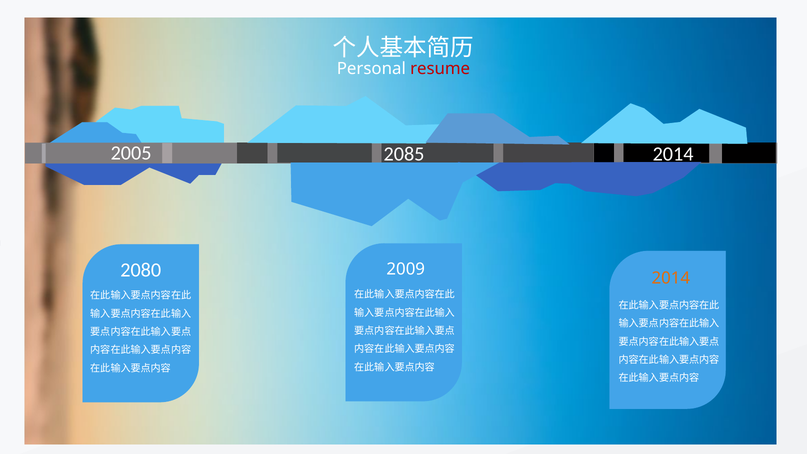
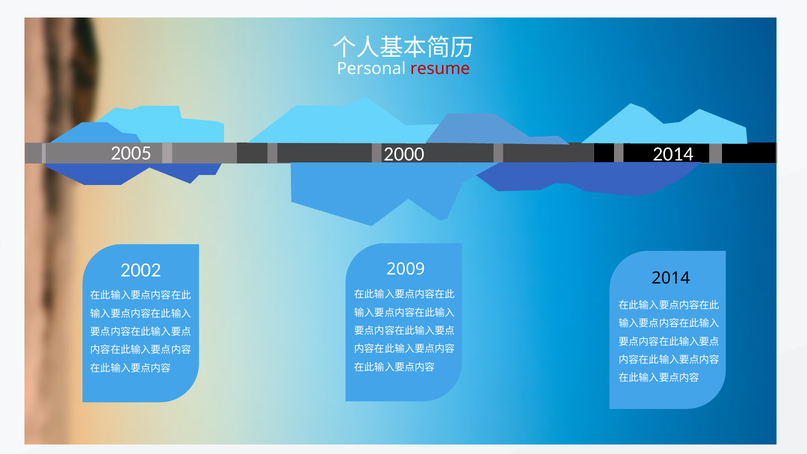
2085: 2085 -> 2000 (404, 154)
2080: 2080 -> 2002 (141, 270)
2014 colour: orange -> black (671, 278)
